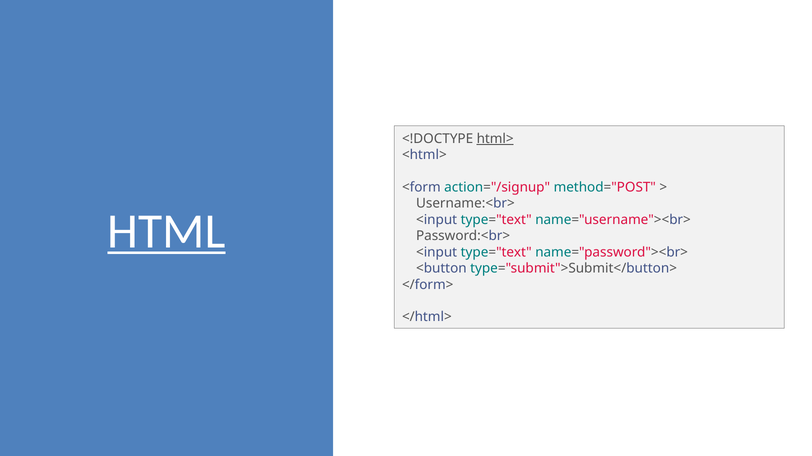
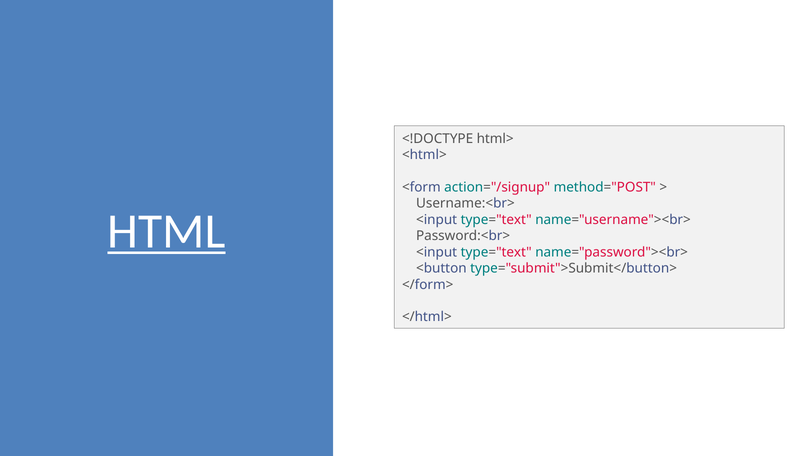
html> underline: present -> none (495, 139)
